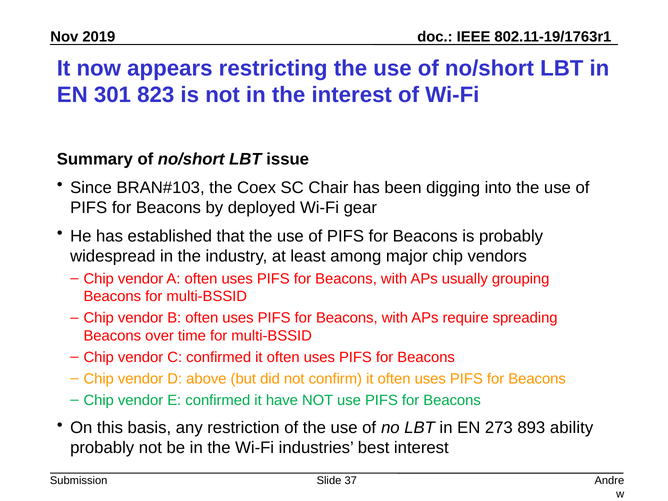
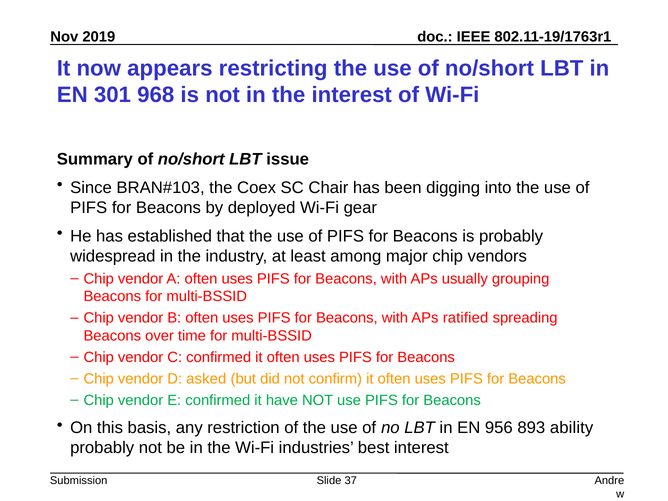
823: 823 -> 968 (156, 95)
require: require -> ratified (466, 318)
above: above -> asked (206, 379)
273: 273 -> 956 (499, 428)
